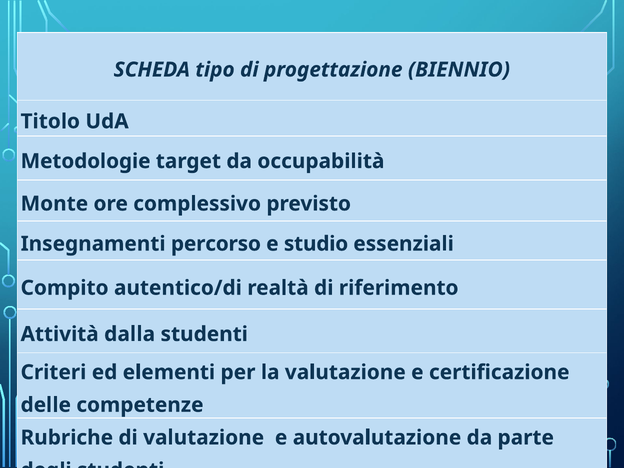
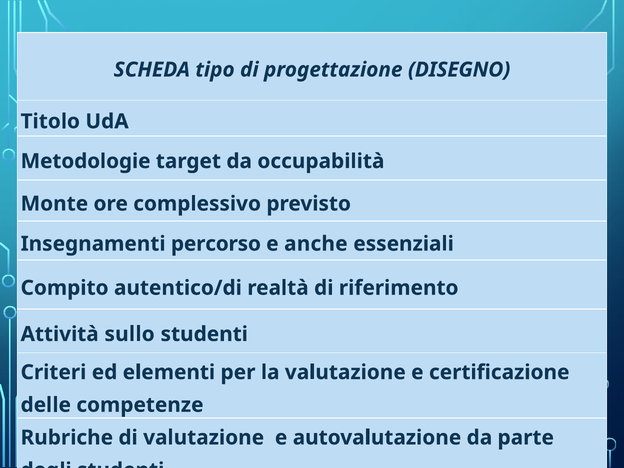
BIENNIO: BIENNIO -> DISEGNO (459, 70)
studio: studio -> anche (316, 244)
dalla: dalla -> sullo (130, 334)
